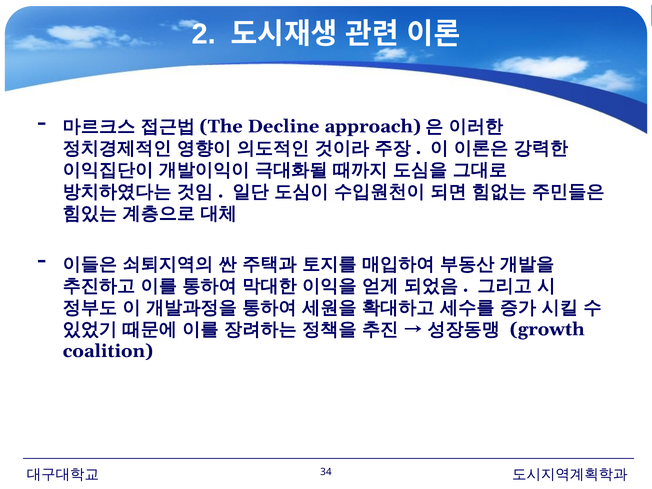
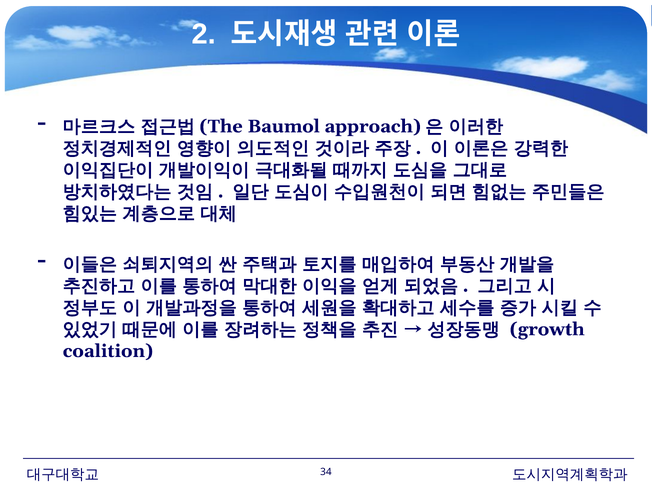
Decline: Decline -> Baumol (284, 126)
